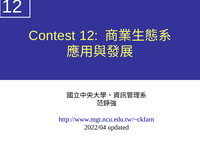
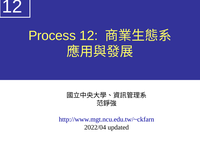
Contest: Contest -> Process (52, 36)
